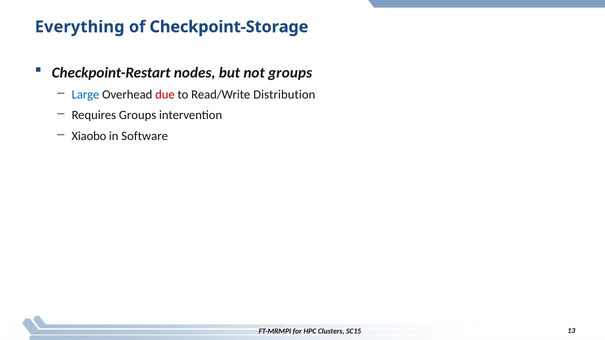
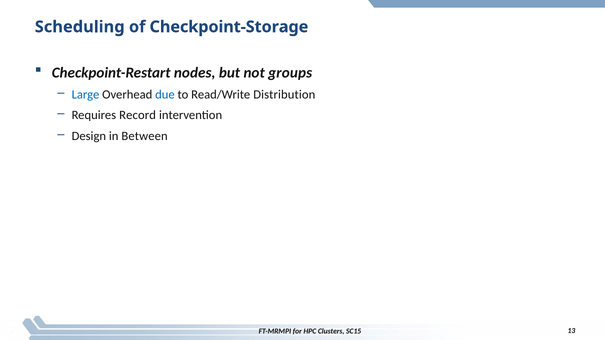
Everything: Everything -> Scheduling (80, 27)
due colour: red -> blue (165, 95)
Requires Groups: Groups -> Record (138, 115)
Xiaobo: Xiaobo -> Design (89, 136)
Software: Software -> Between (145, 136)
